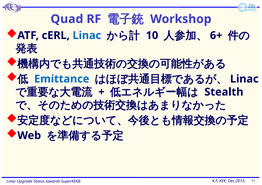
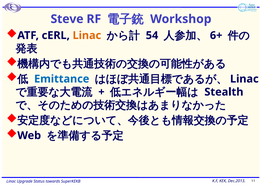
Quad: Quad -> Steve (67, 19)
Linac colour: blue -> orange (87, 35)
10: 10 -> 54 (152, 35)
